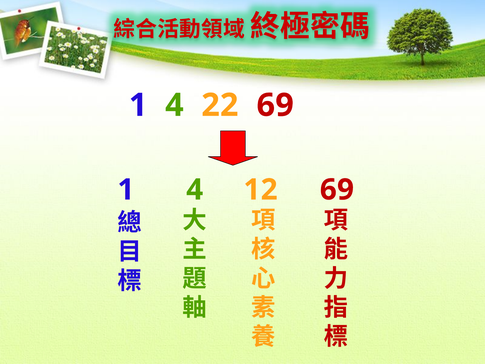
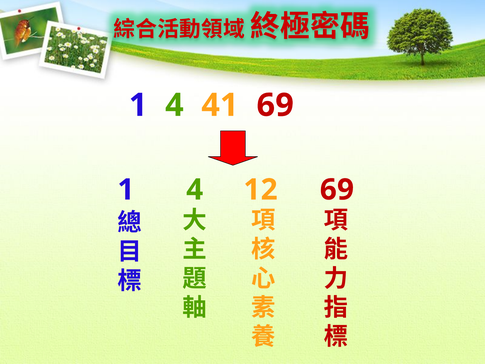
22: 22 -> 41 (220, 105)
